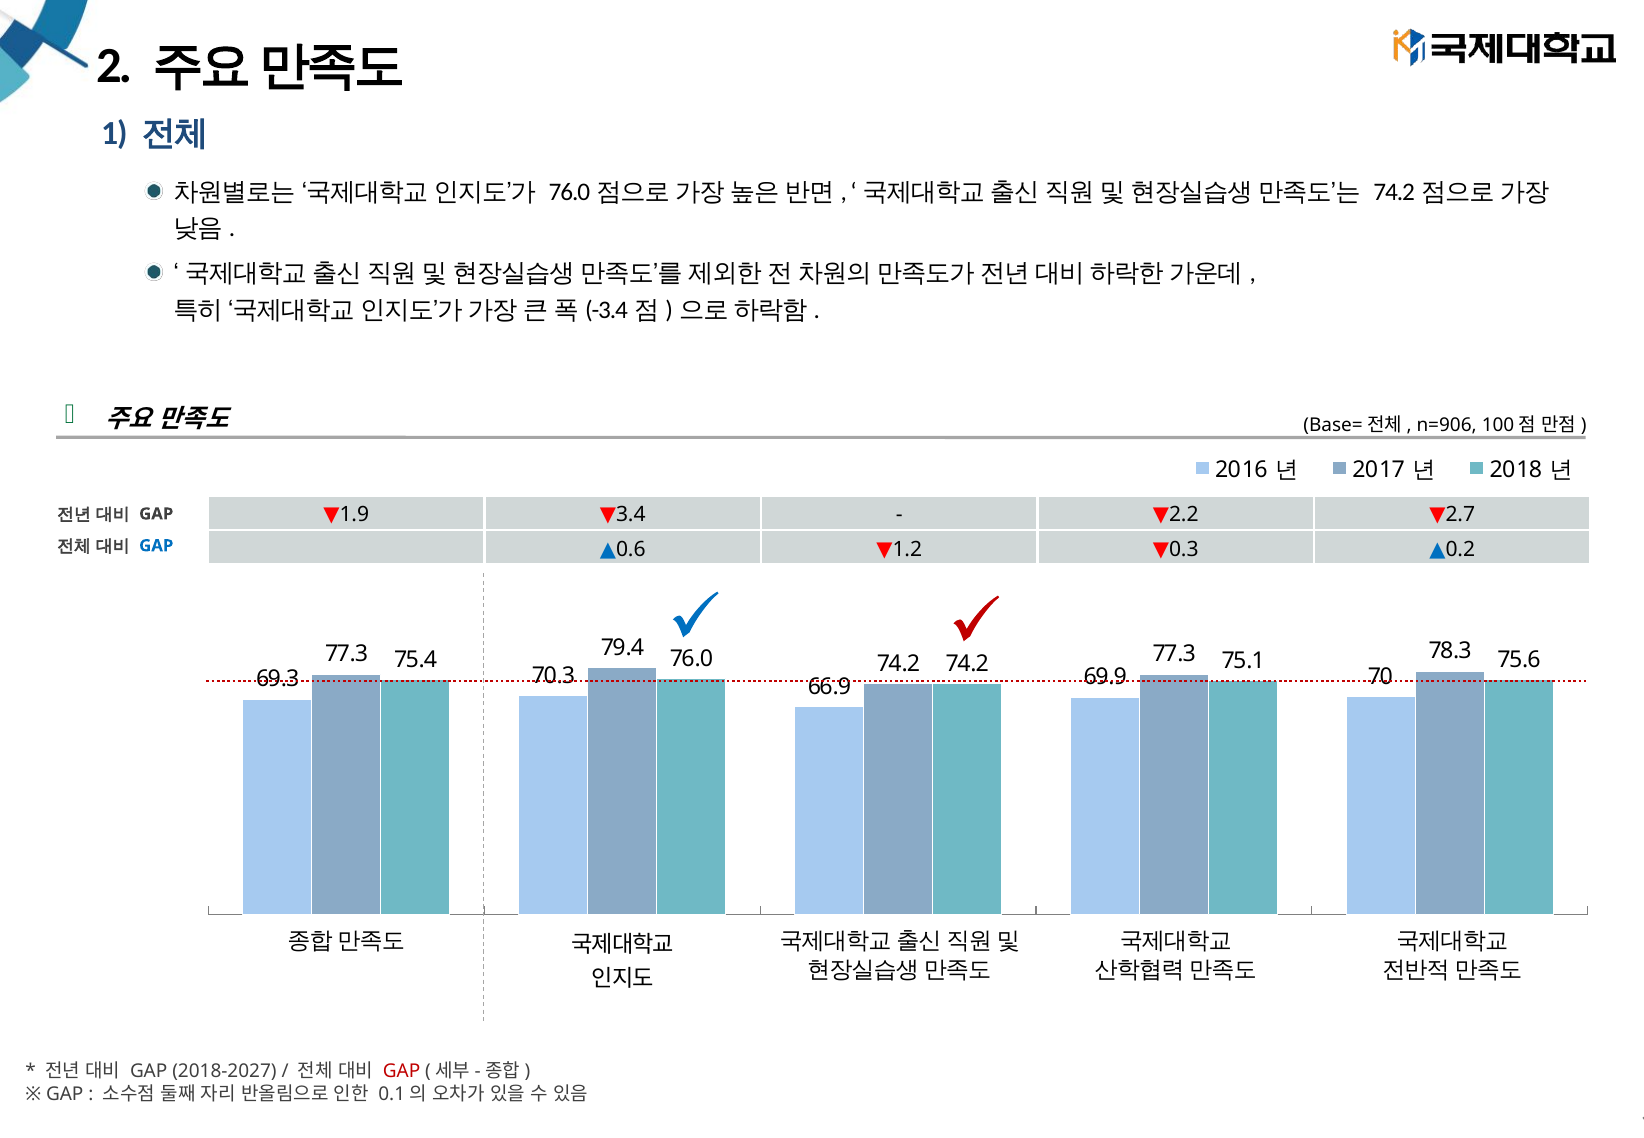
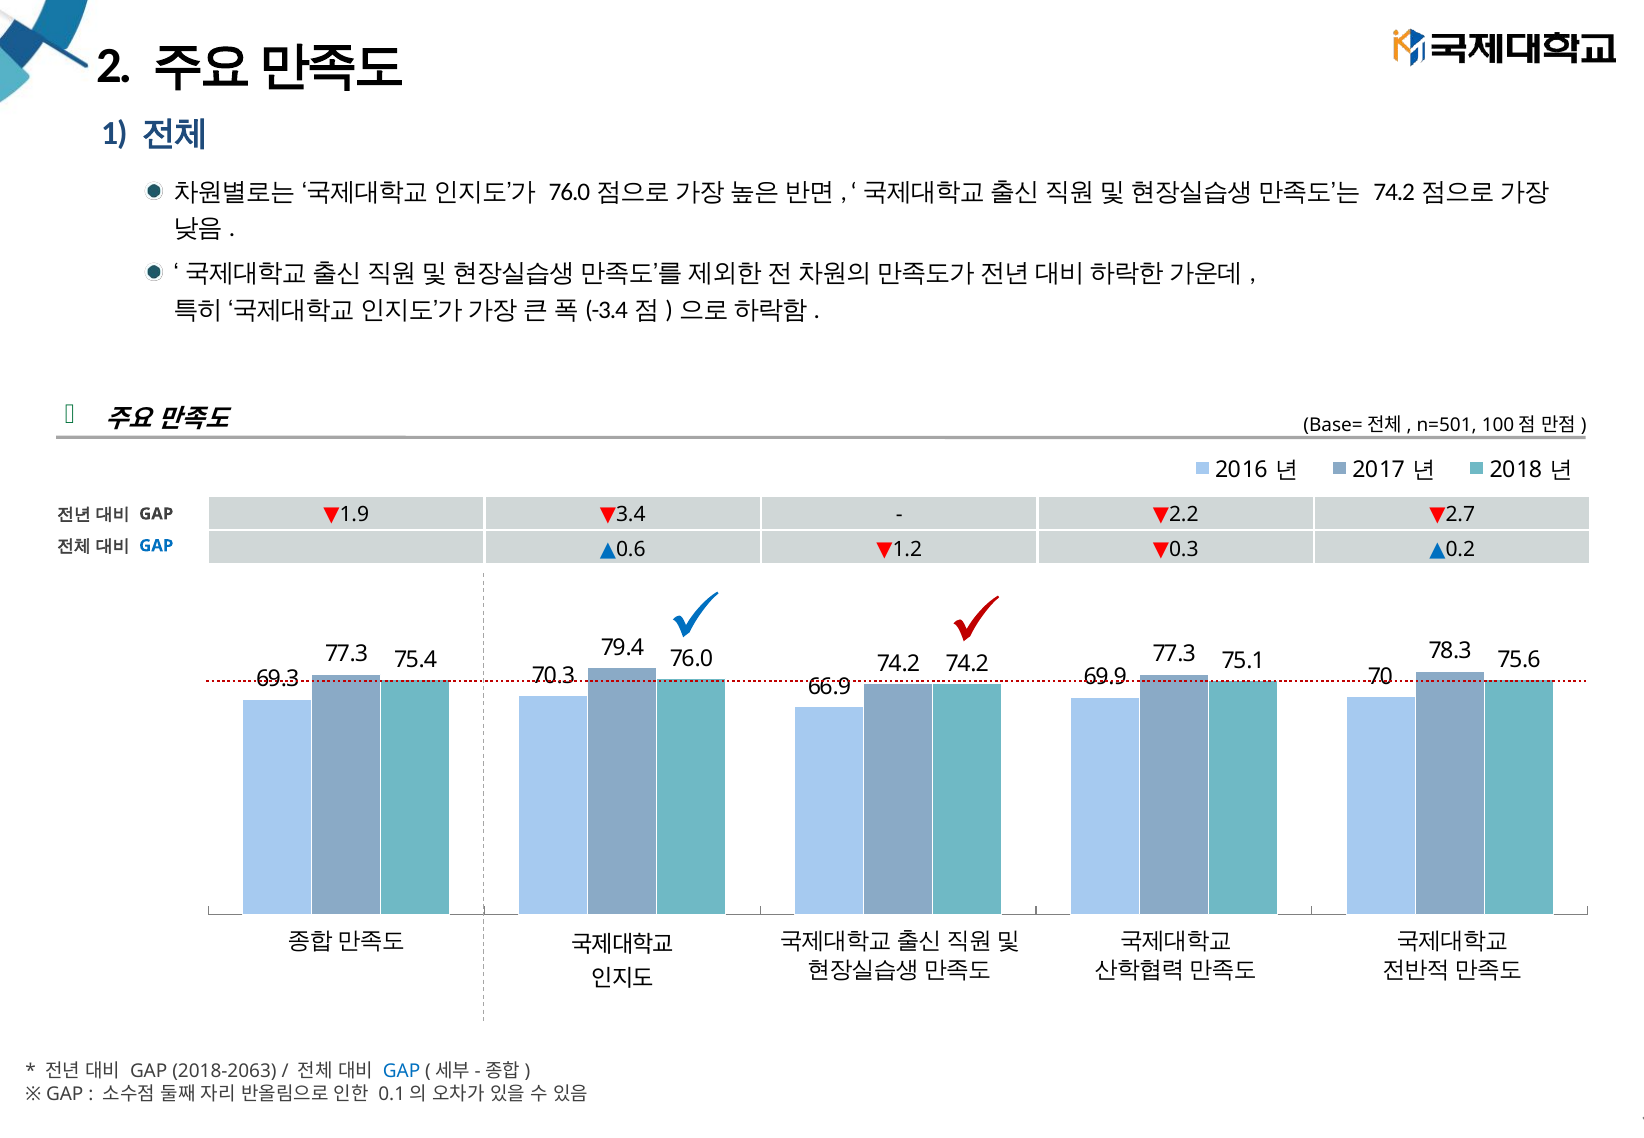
n=906: n=906 -> n=501 (1447, 426)
2018-2027: 2018-2027 -> 2018-2063 (224, 1072)
GAP colour: red -> blue (402, 1072)
